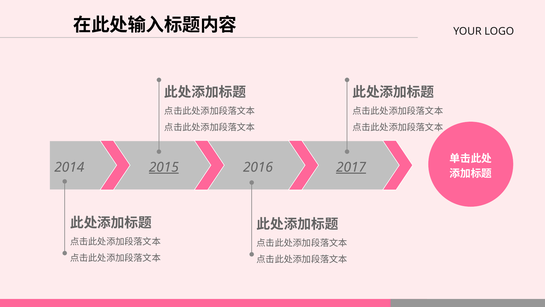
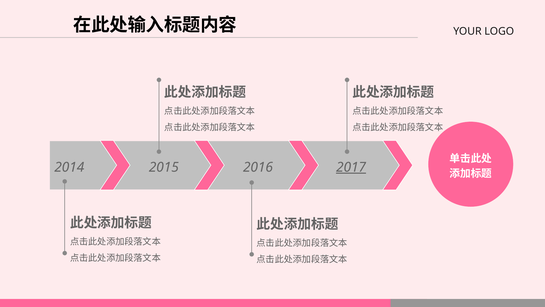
2015 underline: present -> none (164, 167)
